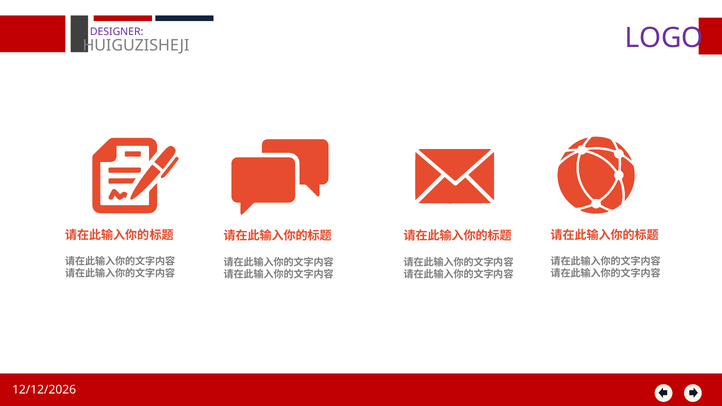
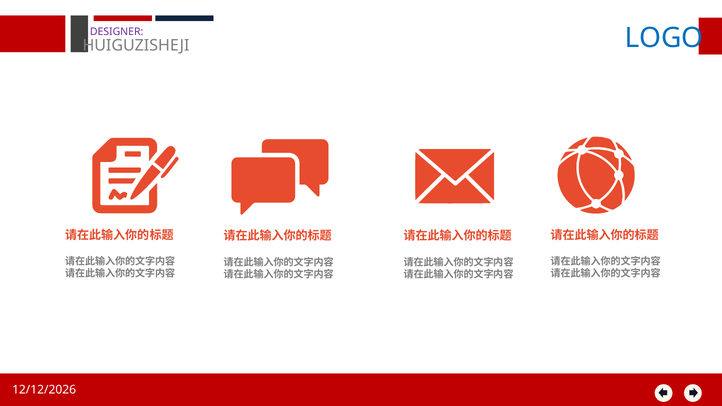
LOGO colour: purple -> blue (664, 38)
